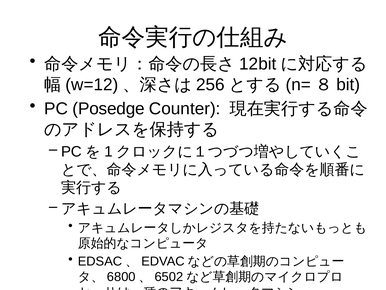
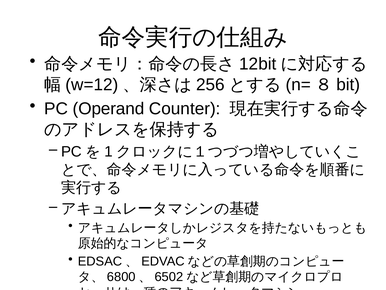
Posedge: Posedge -> Operand (109, 109)
